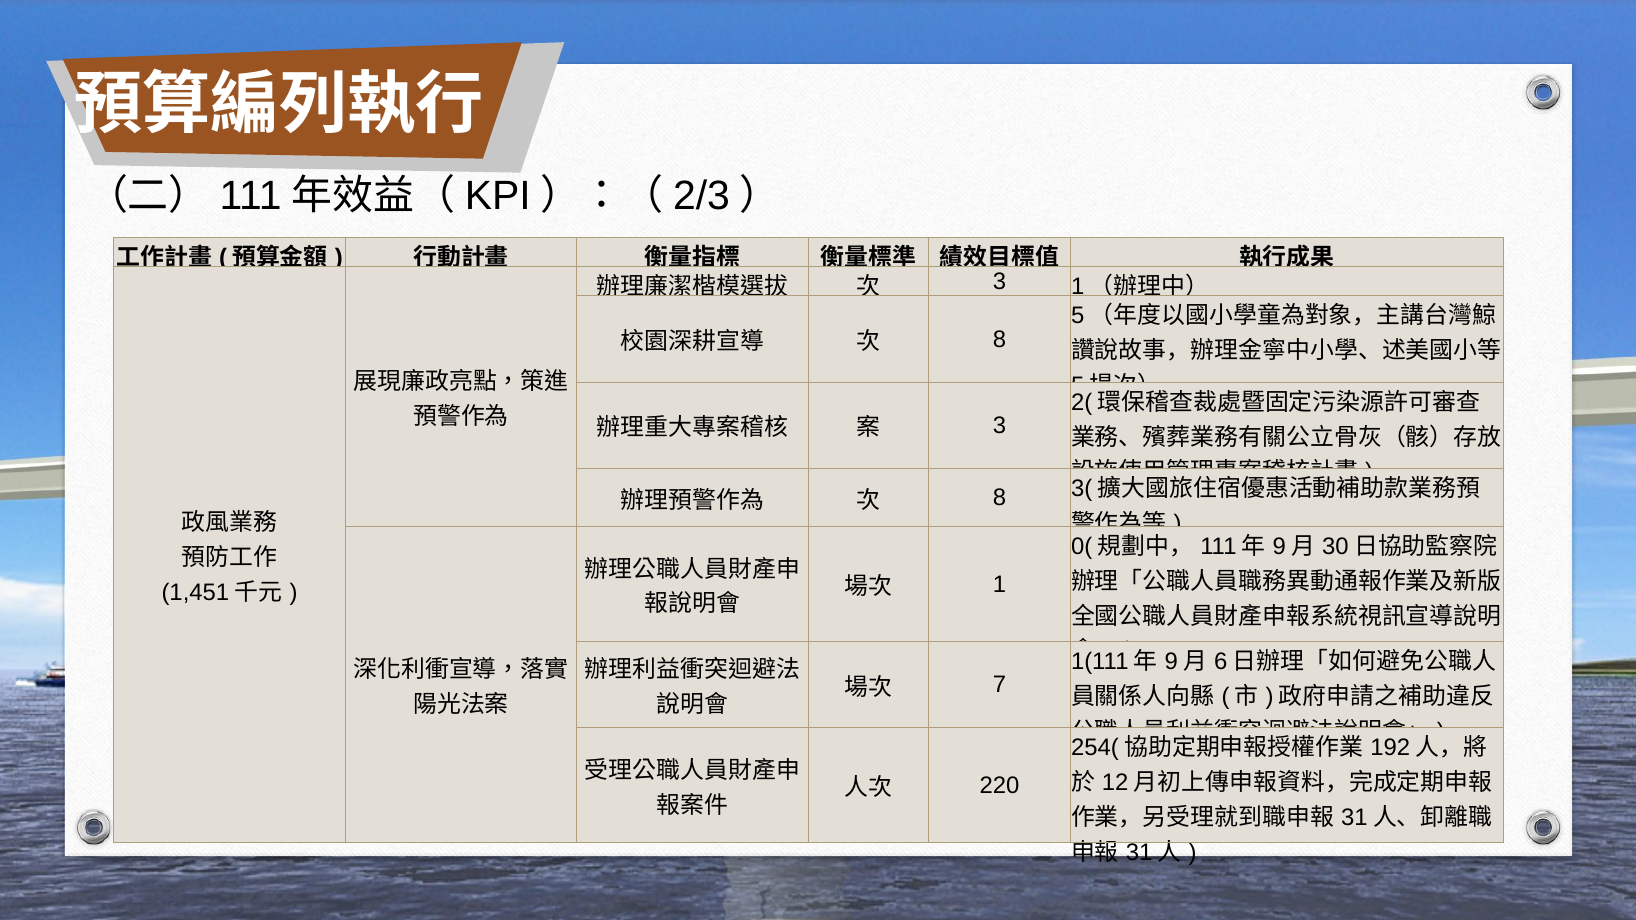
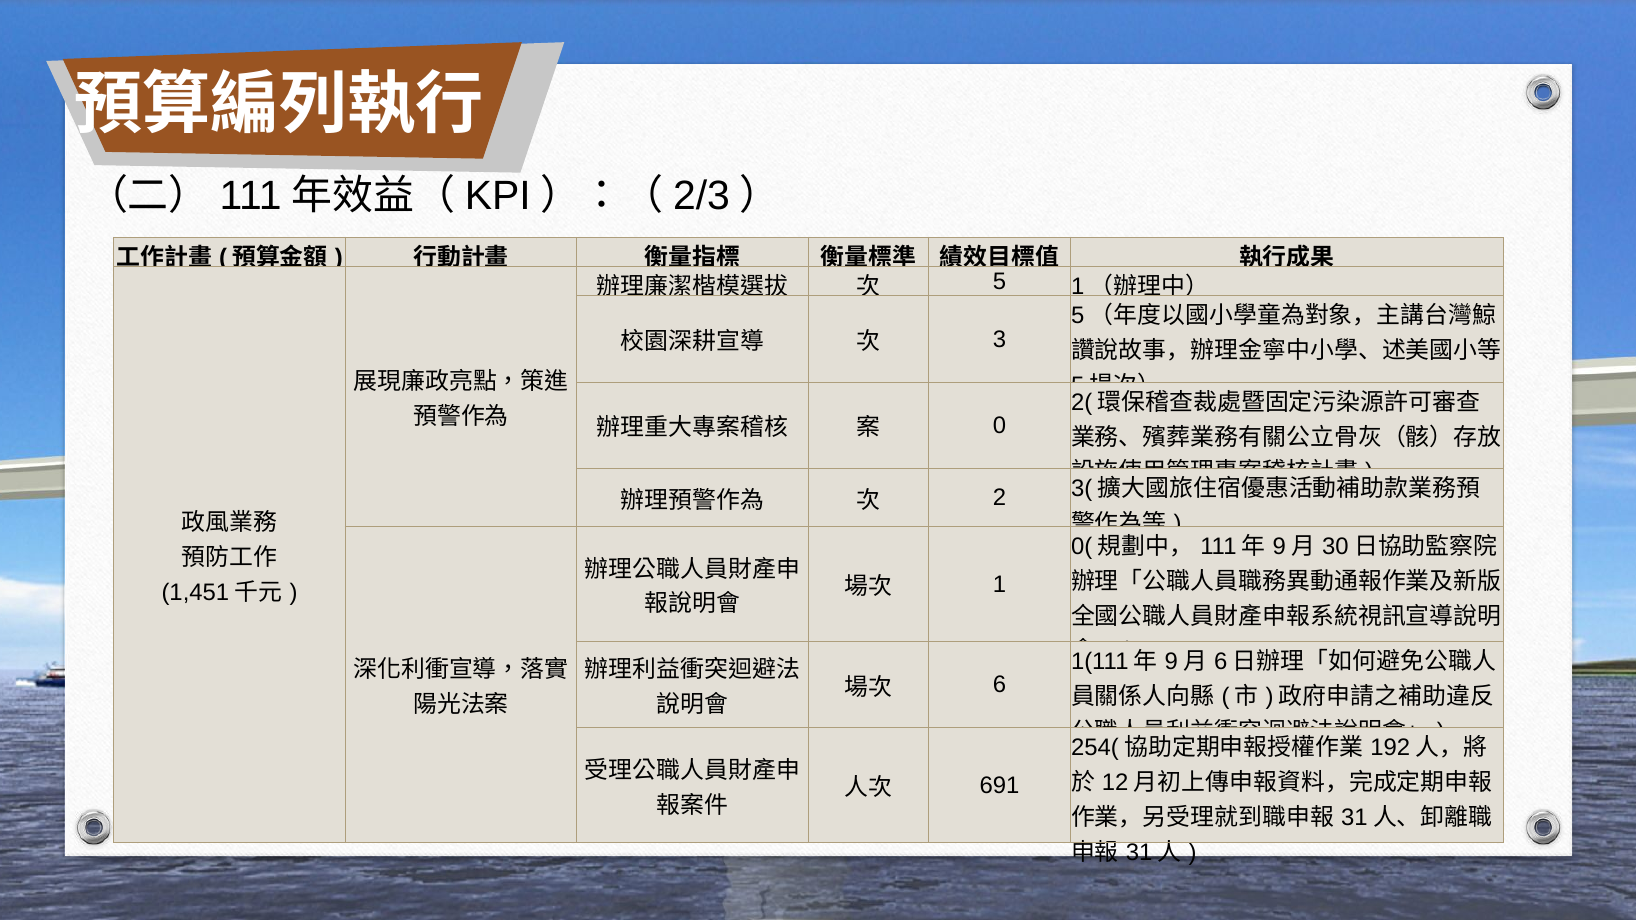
3: 3 -> 5 (1000, 282)
8: 8 -> 3 (1000, 340)
3: 3 -> 0 (1000, 426)
8: 8 -> 2 (1000, 498)
7: 7 -> 6 (1000, 685)
220: 220 -> 691 (1000, 786)
